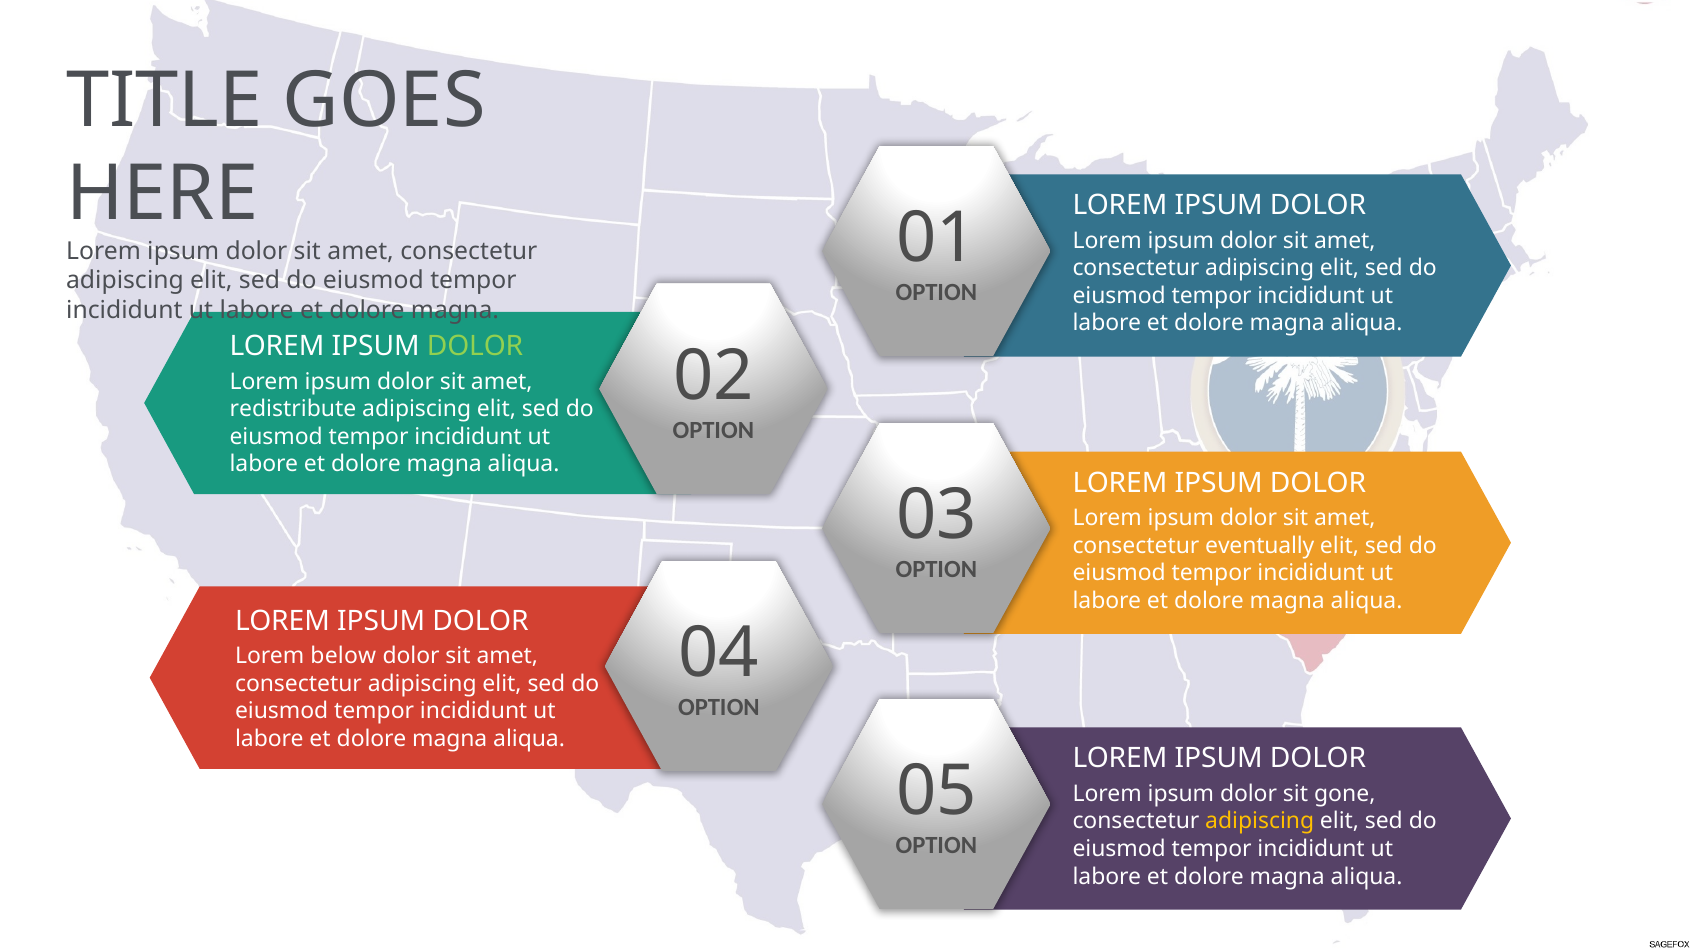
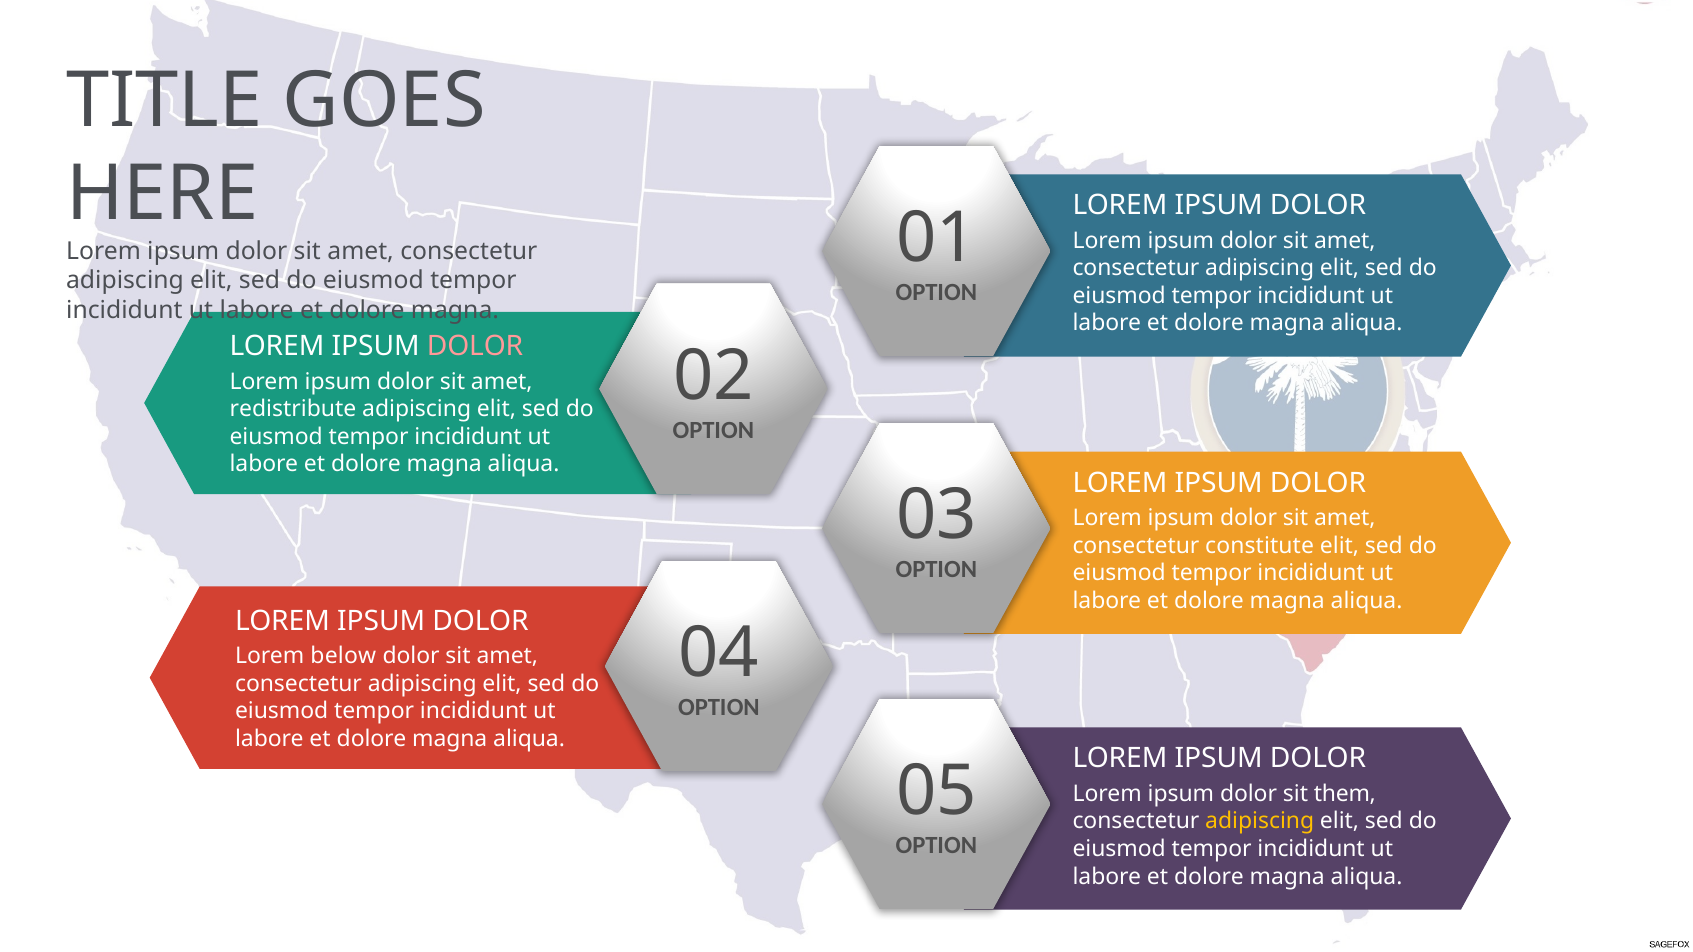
DOLOR colour: light green -> pink (475, 347)
eventually: eventually -> constitute (1260, 546)
gone: gone -> them (1345, 794)
